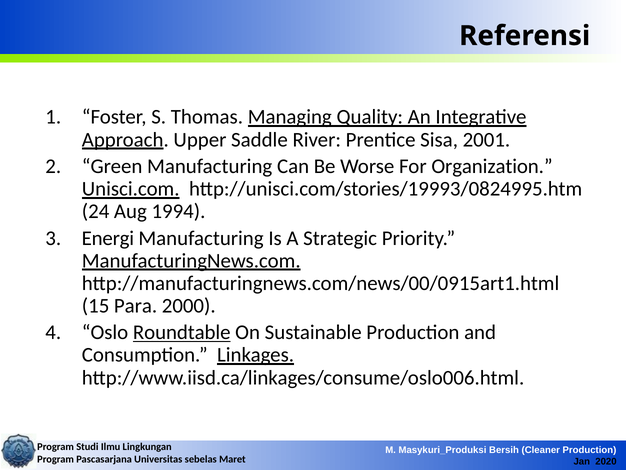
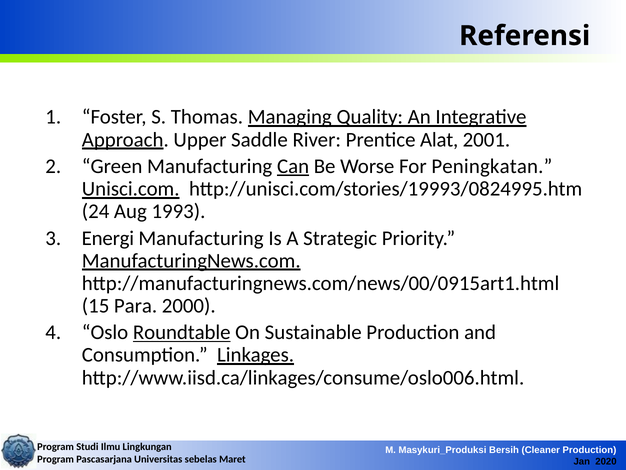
Sisa: Sisa -> Alat (439, 139)
Can underline: none -> present (293, 166)
Organization: Organization -> Peningkatan (492, 166)
1994: 1994 -> 1993 (178, 211)
